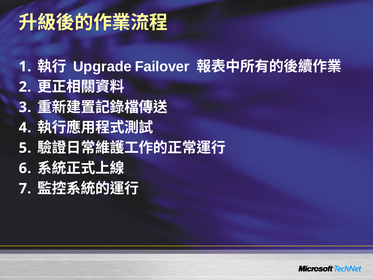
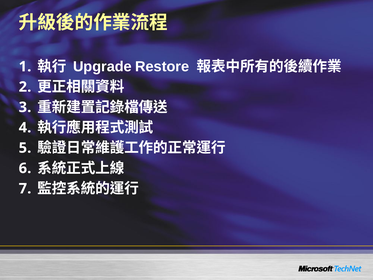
Failover: Failover -> Restore (162, 66)
